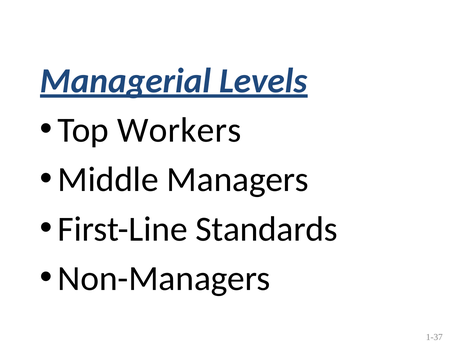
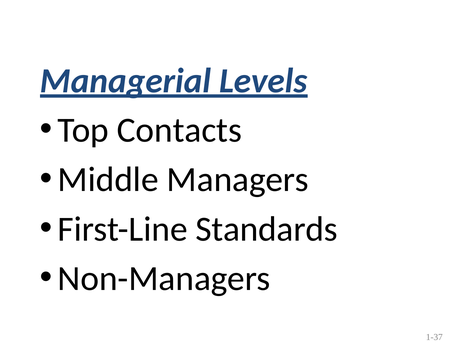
Workers: Workers -> Contacts (179, 130)
